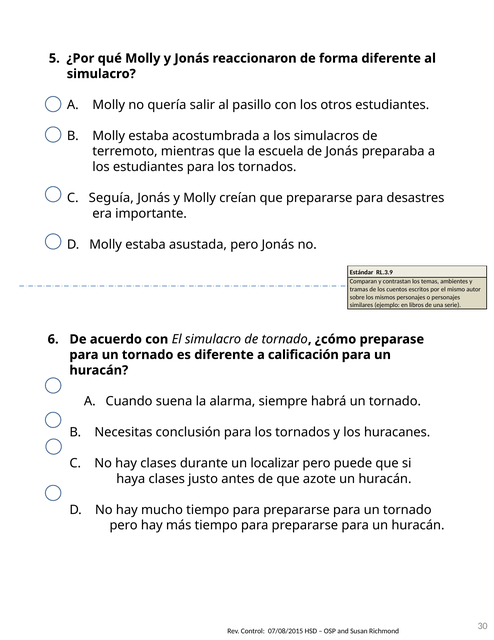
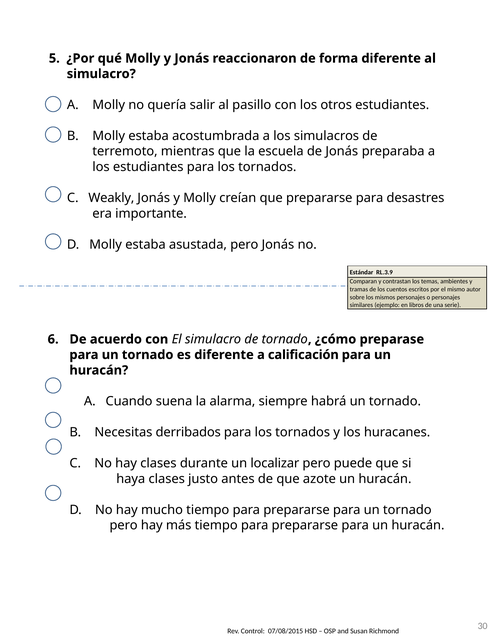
Seguía: Seguía -> Weakly (111, 198)
conclusión: conclusión -> derribados (188, 432)
